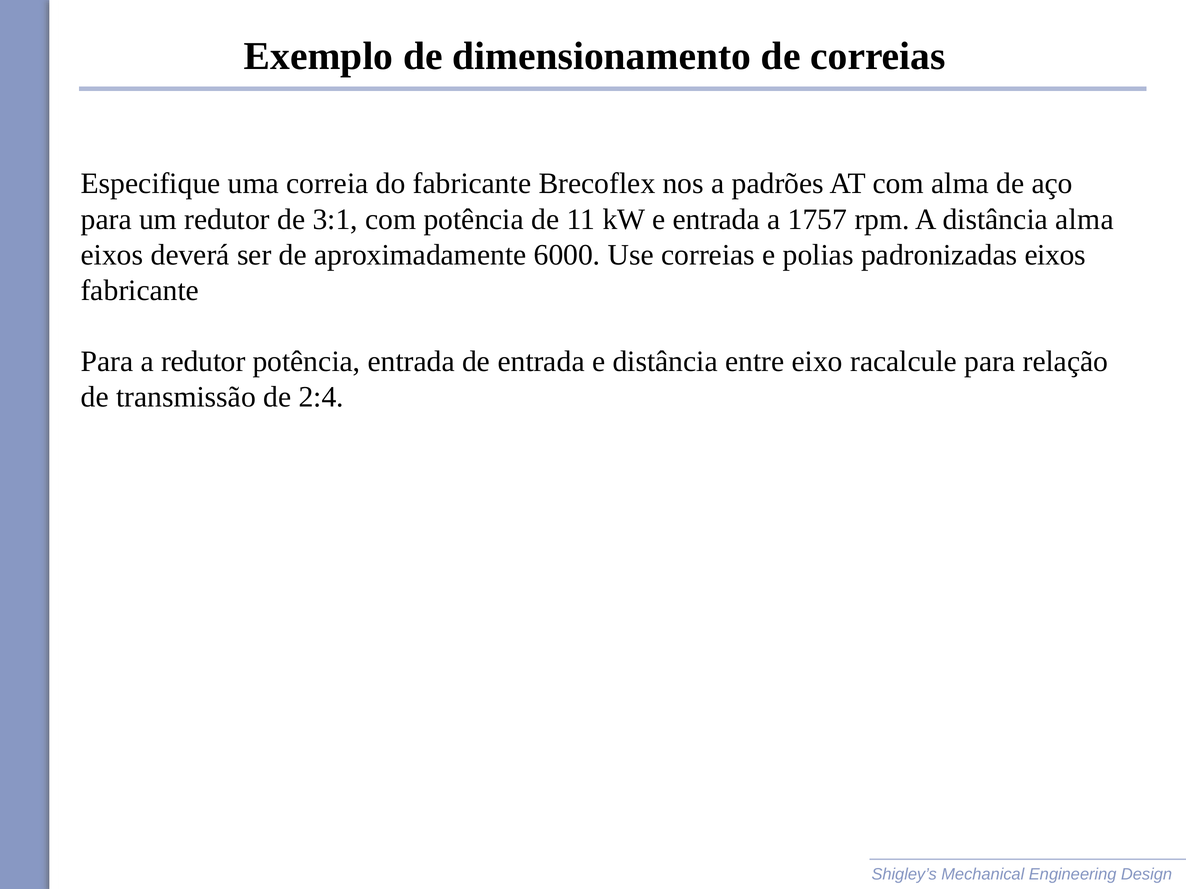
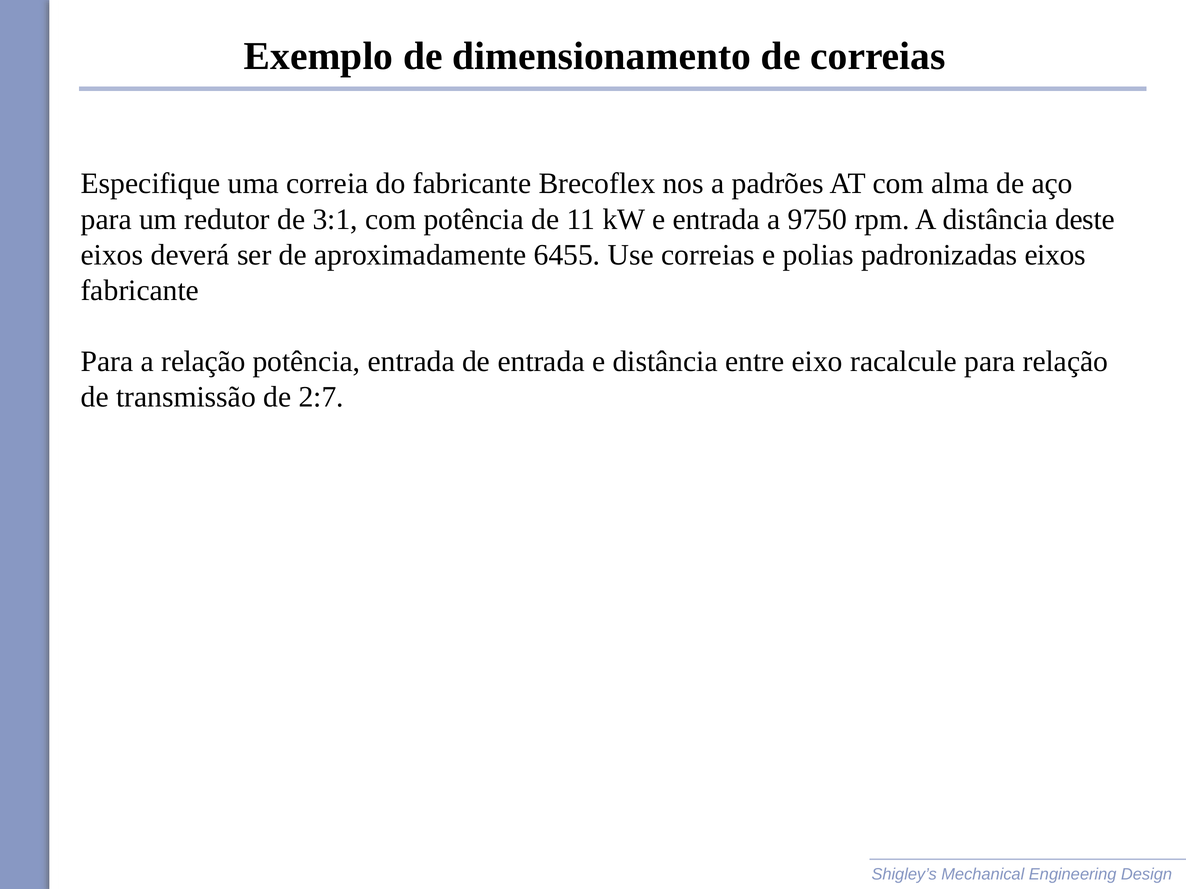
1757: 1757 -> 9750 (817, 219)
distância alma: alma -> deste (1085, 219)
6000: 6000 -> 6455 (567, 255)
a redutor: redutor -> relação (203, 362)
2:4: 2:4 -> 2:7 (321, 397)
